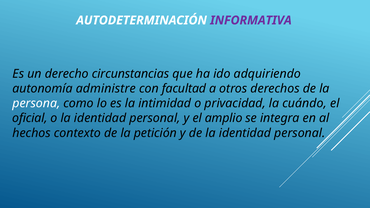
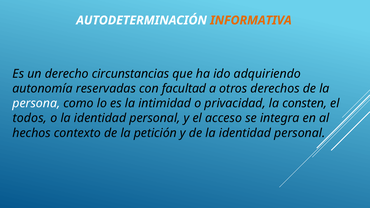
INFORMATIVA colour: purple -> orange (251, 20)
administre: administre -> reservadas (106, 89)
cuándo: cuándo -> consten (305, 103)
oficial: oficial -> todos (30, 118)
amplio: amplio -> acceso (224, 118)
